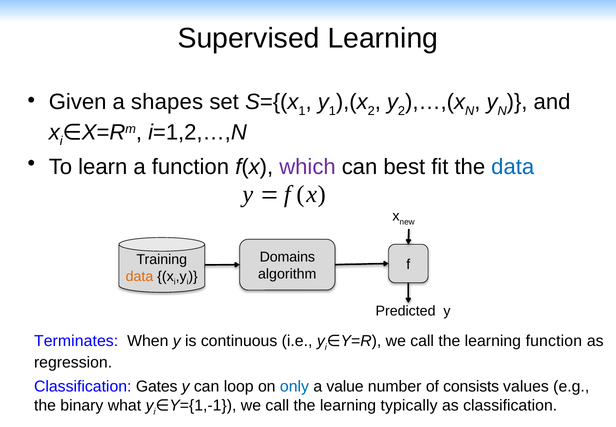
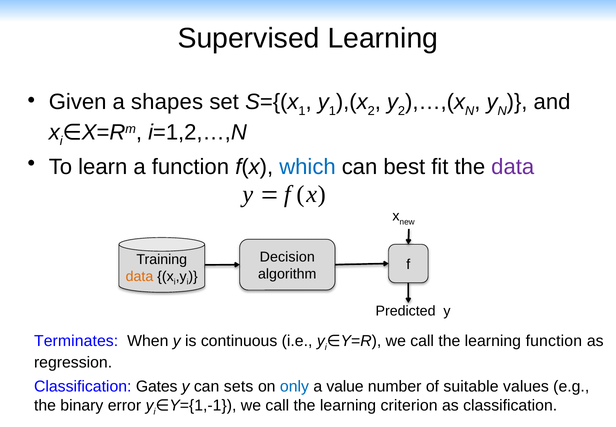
which colour: purple -> blue (307, 167)
data colour: blue -> purple (513, 167)
Domains: Domains -> Decision (287, 257)
loop: loop -> sets (239, 386)
consists: consists -> suitable (471, 386)
what: what -> error (124, 405)
typically: typically -> criterion (409, 405)
